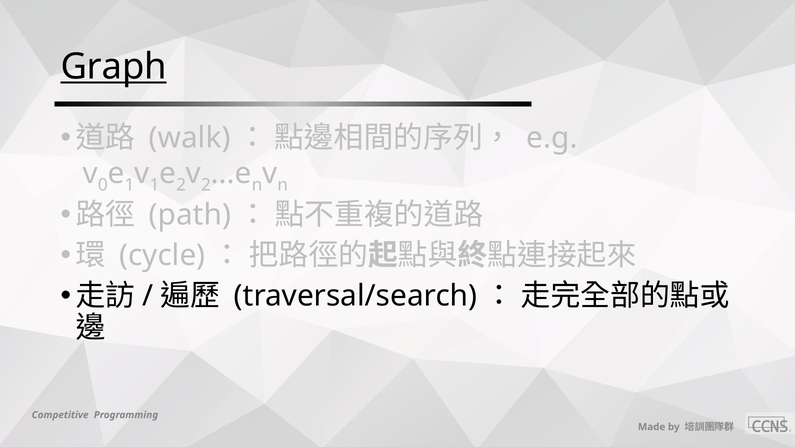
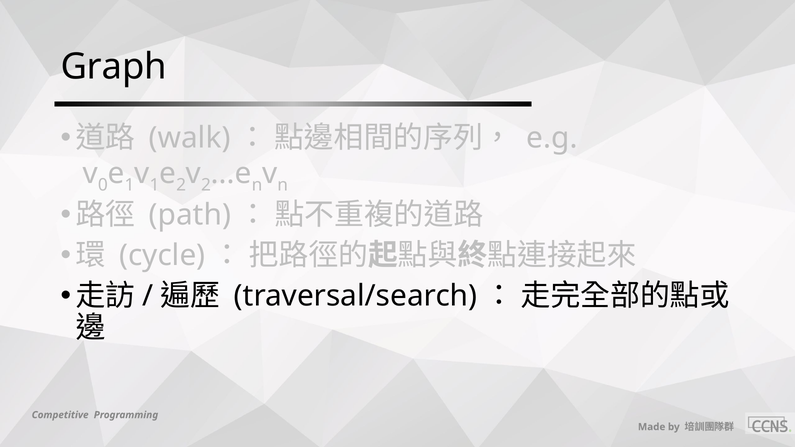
Graph underline: present -> none (114, 67)
